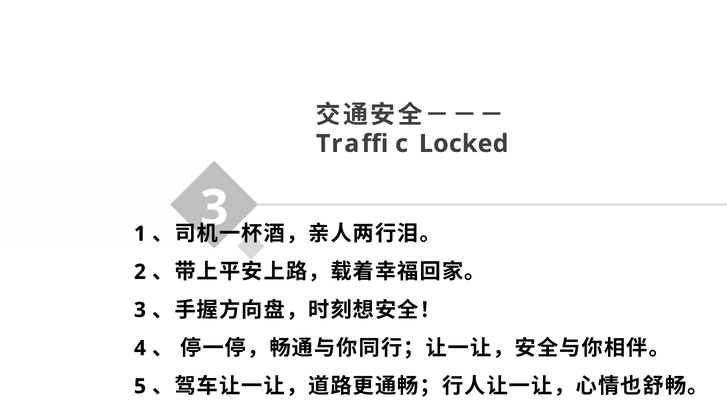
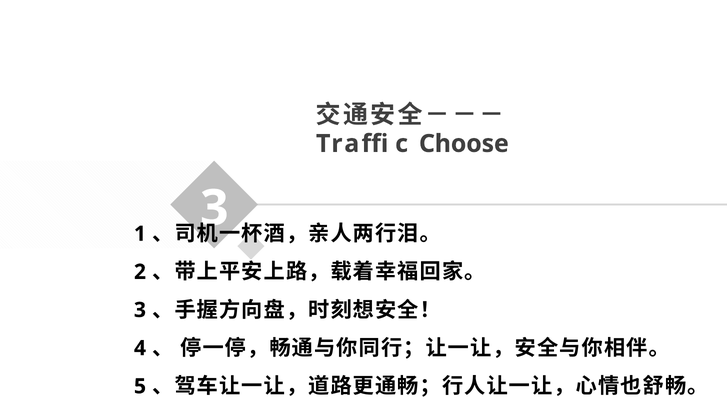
Locked: Locked -> Choose (464, 144)
